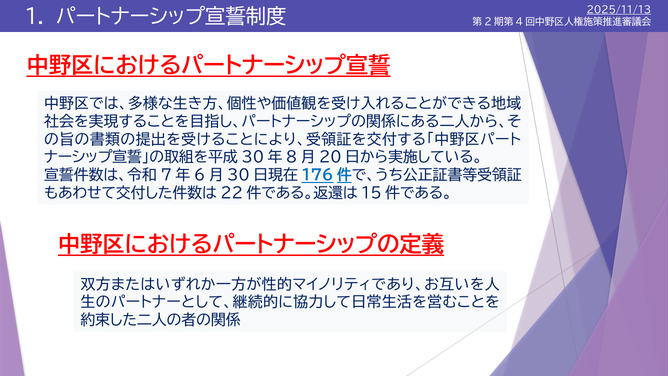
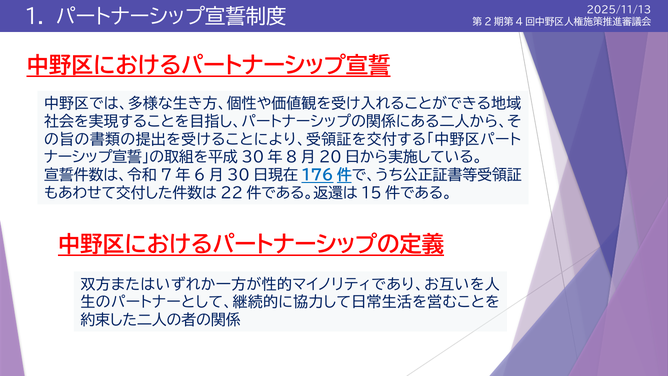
2025/11/13 underline: present -> none (619, 10)
